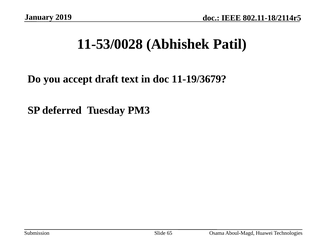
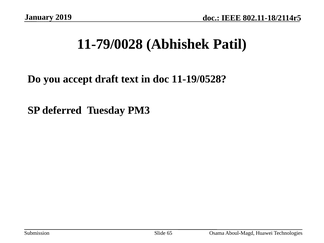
11-53/0028: 11-53/0028 -> 11-79/0028 (110, 44)
11-19/3679: 11-19/3679 -> 11-19/0528 (199, 79)
